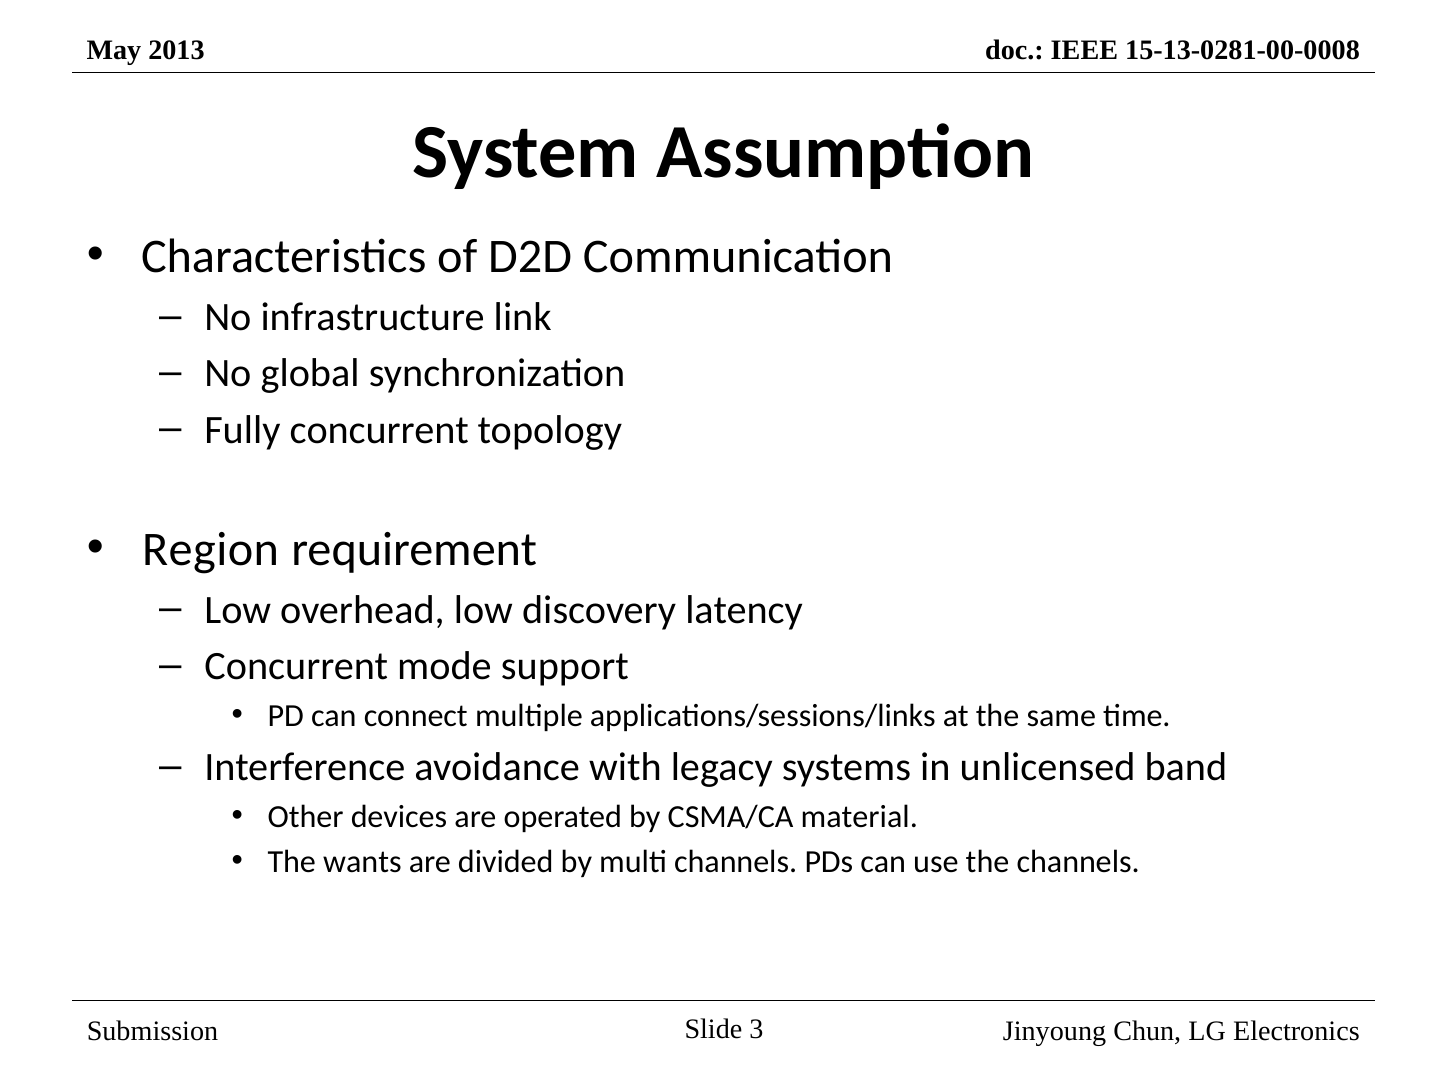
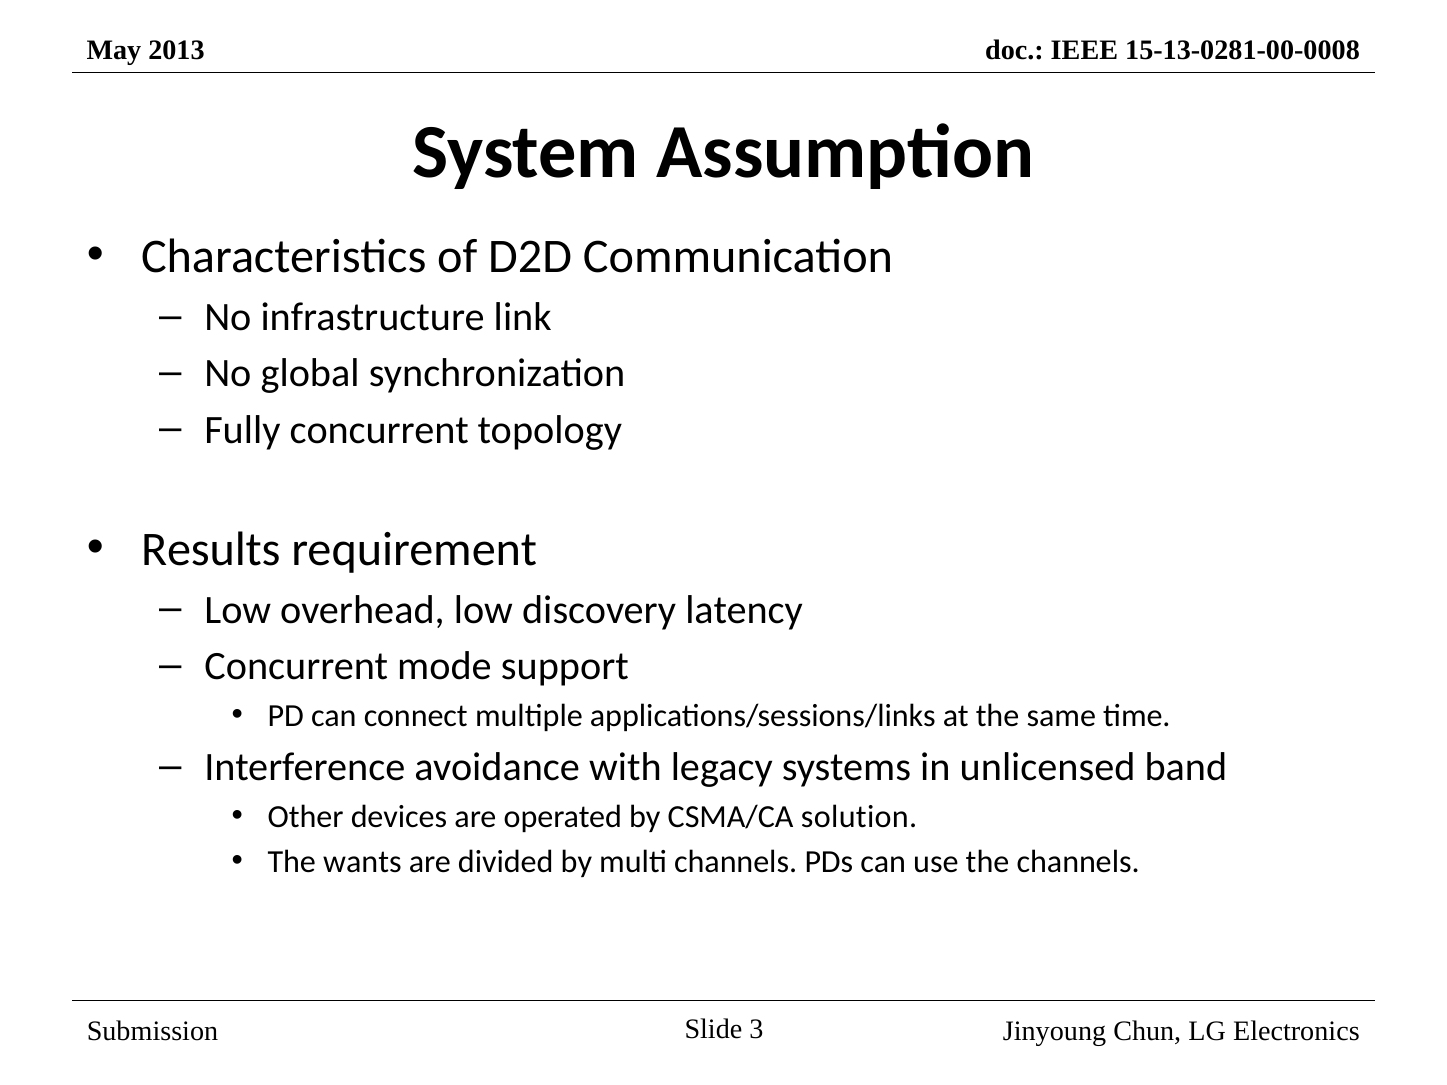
Region: Region -> Results (211, 549)
material: material -> solution (859, 817)
